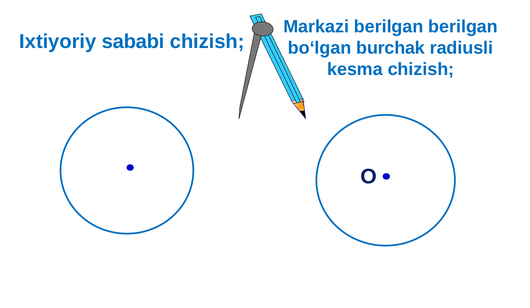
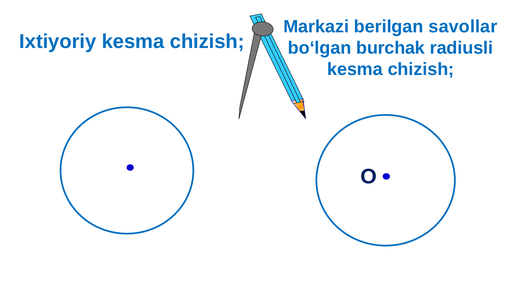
berilgan berilgan: berilgan -> savollar (463, 27)
Ixtiyoriy sababi: sababi -> kesma (133, 41)
